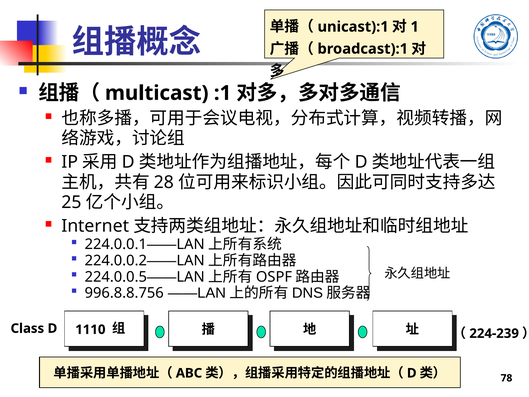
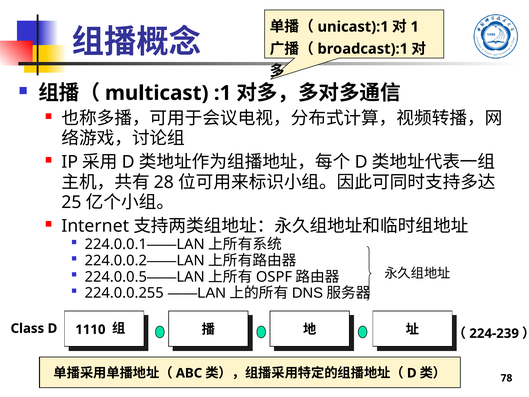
996.8.8.756: 996.8.8.756 -> 224.0.0.255 (124, 293)
